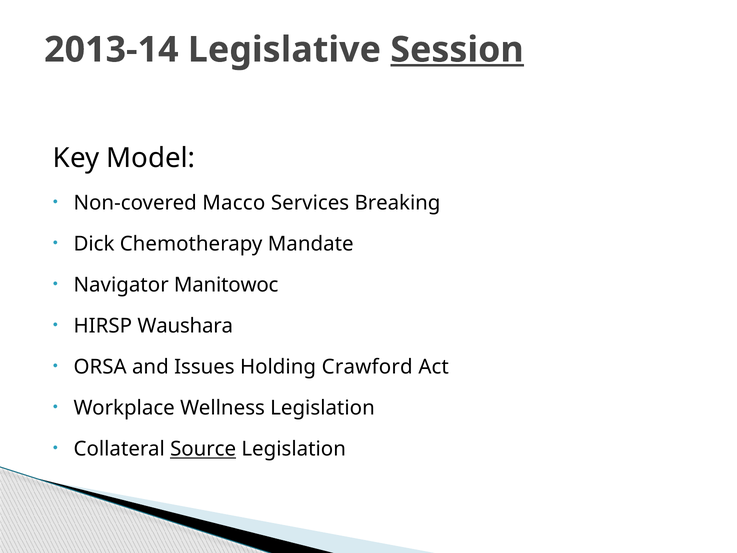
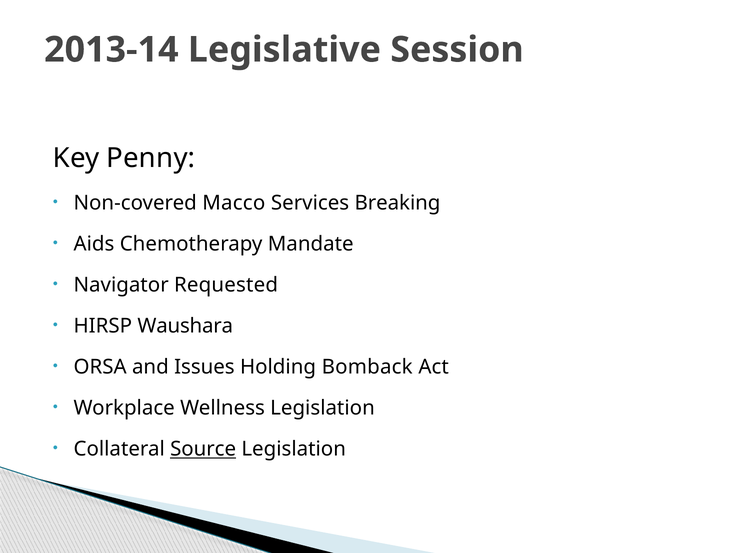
Session underline: present -> none (457, 50)
Model: Model -> Penny (151, 158)
Dick: Dick -> Aids (94, 244)
Manitowoc: Manitowoc -> Requested (226, 285)
Crawford: Crawford -> Bomback (367, 367)
